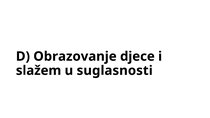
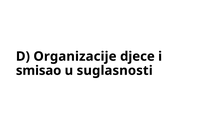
Obrazovanje: Obrazovanje -> Organizacije (75, 56)
slažem: slažem -> smisao (39, 71)
